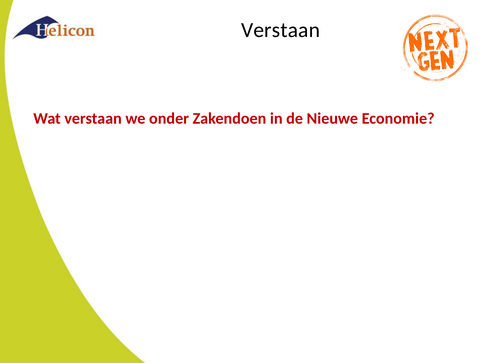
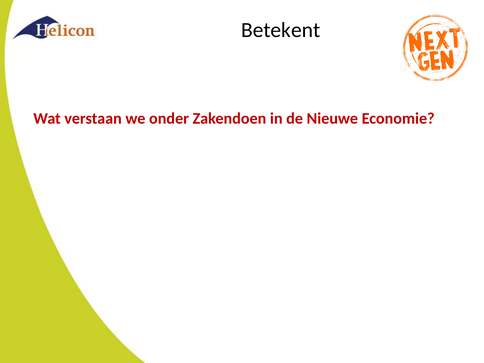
Verstaan: Verstaan -> Betekent (281, 30)
